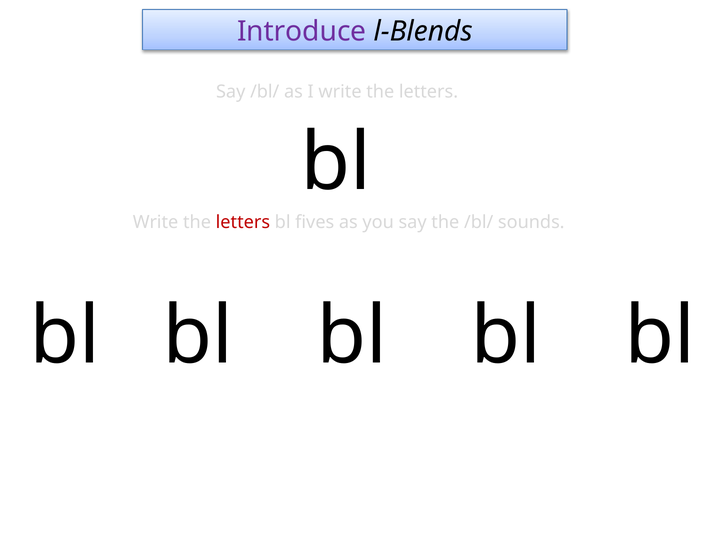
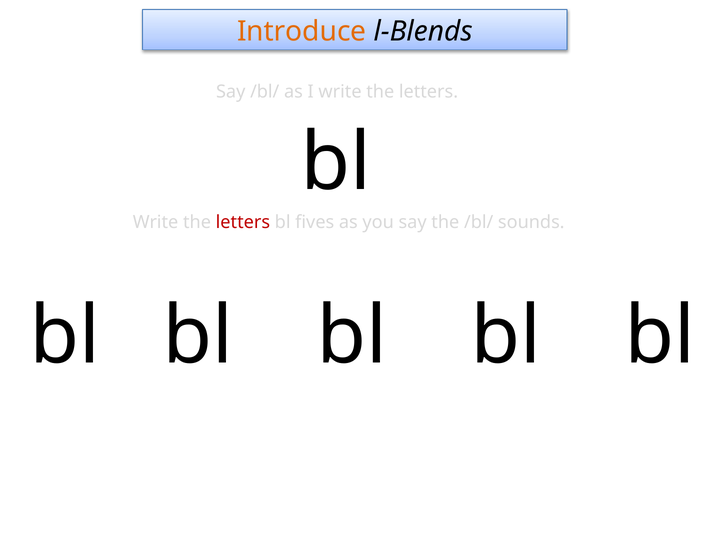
Introduce colour: purple -> orange (302, 32)
